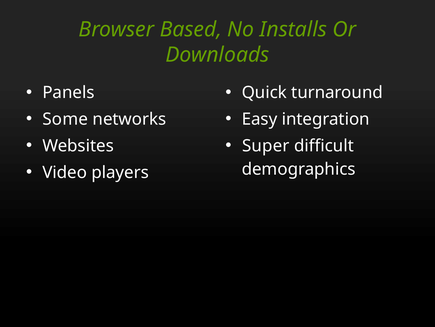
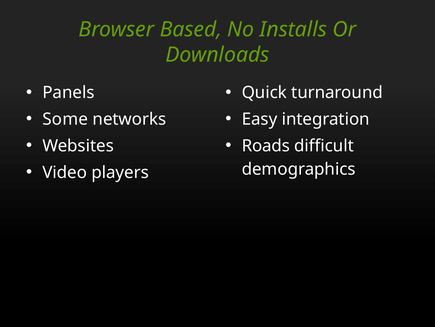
Super: Super -> Roads (266, 146)
